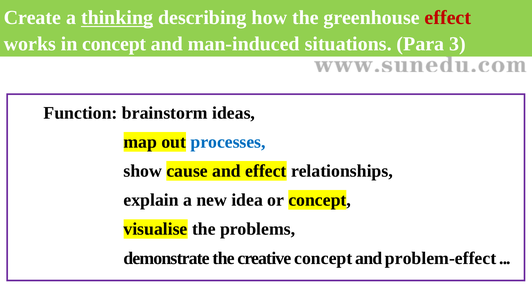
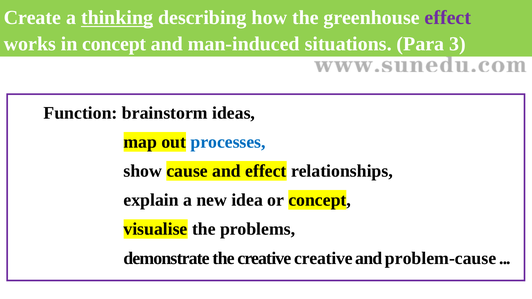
effect colour: red -> purple (448, 18)
creative concept: concept -> creative (323, 258)
problem-effect: problem-effect -> problem-cause (441, 258)
